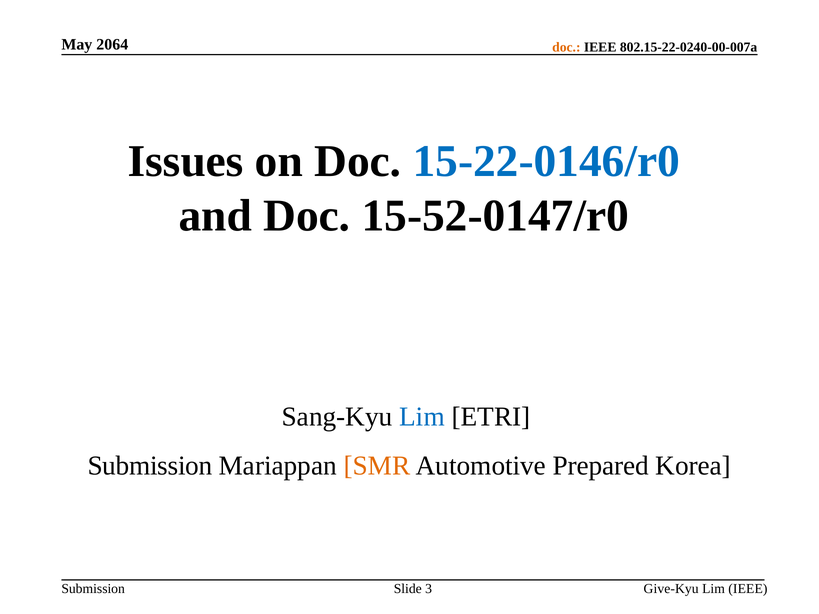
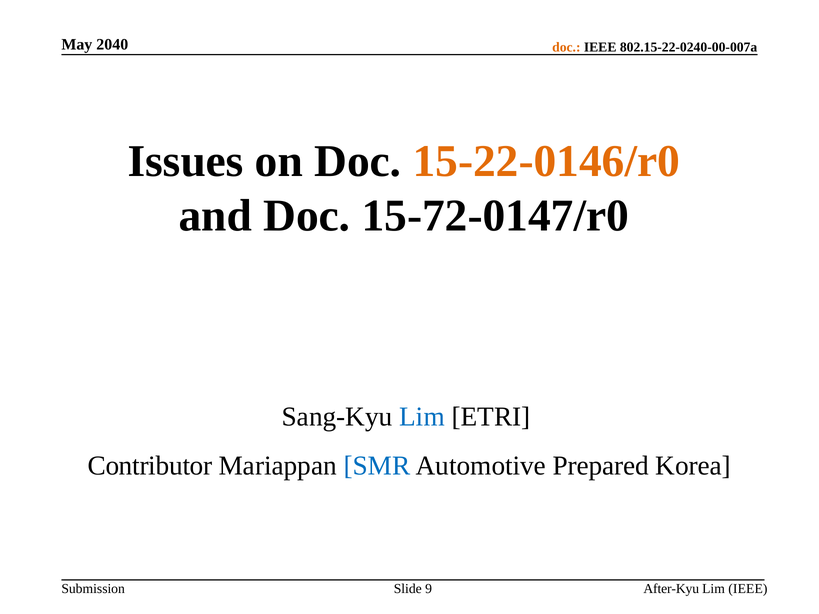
2064: 2064 -> 2040 (112, 45)
15-22-0146/r0 colour: blue -> orange (546, 161)
15-52-0147/r0: 15-52-0147/r0 -> 15-72-0147/r0 (495, 216)
Submission: Submission -> Contributor (150, 466)
SMR colour: orange -> blue (377, 466)
Give-Kyu: Give-Kyu -> After-Kyu (671, 589)
3: 3 -> 9 (429, 589)
